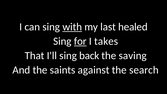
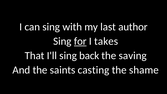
with underline: present -> none (72, 27)
healed: healed -> author (133, 27)
against: against -> casting (94, 70)
search: search -> shame (144, 70)
